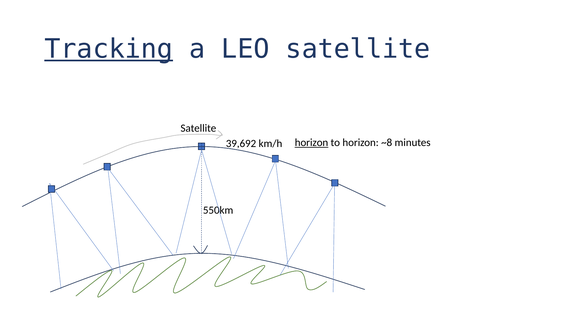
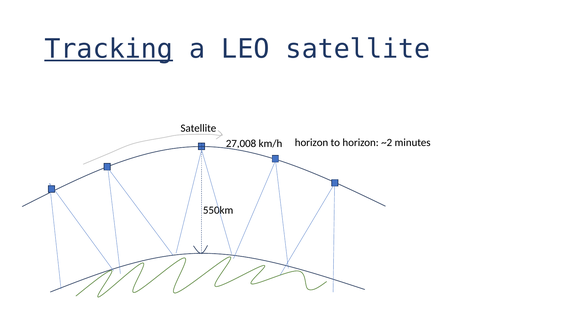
horizon underline: present -> none (312, 143)
~8: ~8 -> ~2 (387, 143)
39,692: 39,692 -> 27,008 (241, 144)
